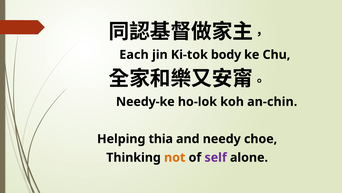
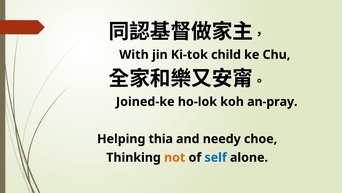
Each: Each -> With (134, 55)
body: body -> child (226, 55)
Needy-ke: Needy-ke -> Joined-ke (145, 101)
an-chin: an-chin -> an-pray (272, 101)
self colour: purple -> blue (216, 157)
